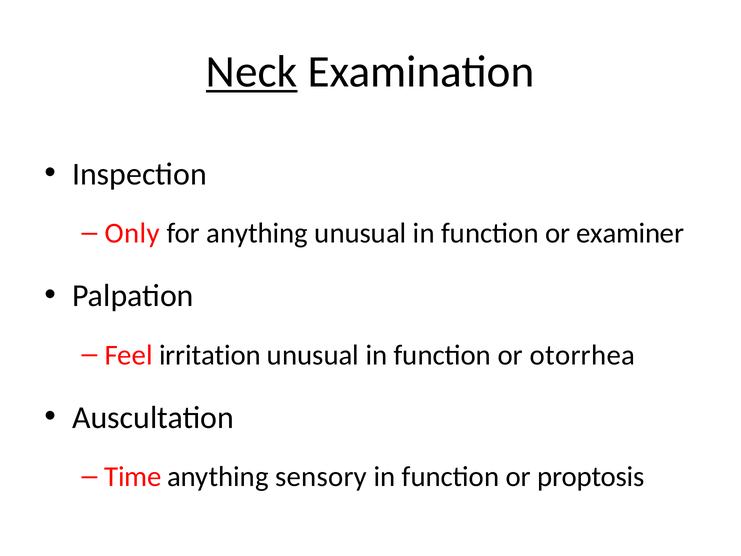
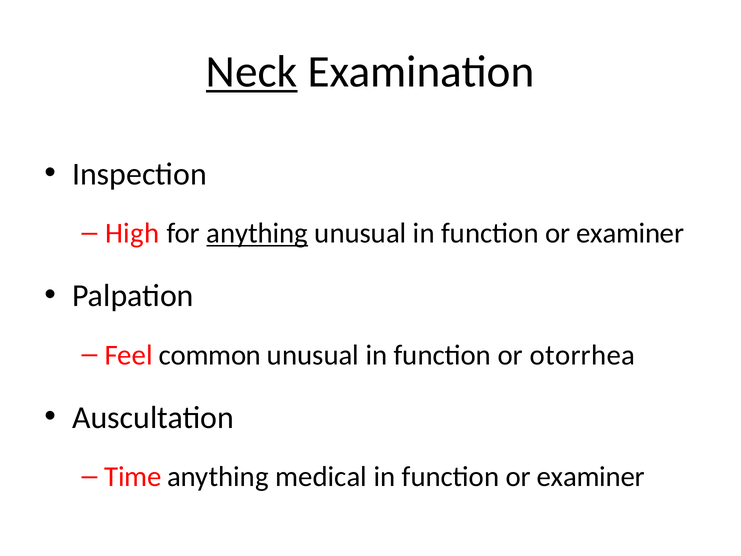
Only: Only -> High (132, 233)
anything underline: none -> present (257, 233)
irritation: irritation -> common (210, 355)
sensory: sensory -> medical (321, 477)
proptosis: proptosis -> examiner (591, 477)
